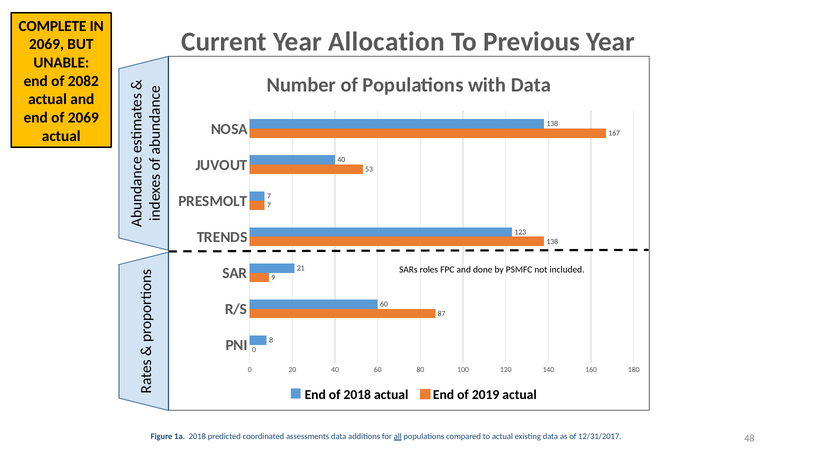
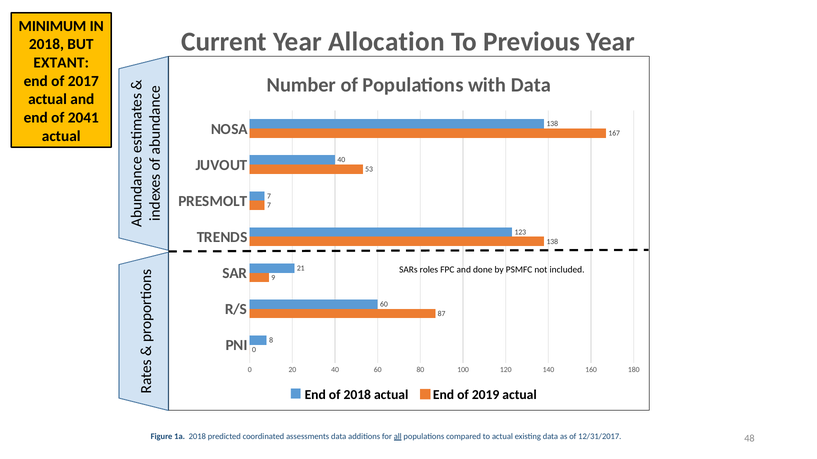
COMPLETE: COMPLETE -> MINIMUM (52, 26)
2069: 2069 -> 2018 (46, 44)
UNABLE: UNABLE -> EXTANT (61, 63)
2082: 2082 -> 2017 (83, 81)
of 2069: 2069 -> 2041 (83, 118)
